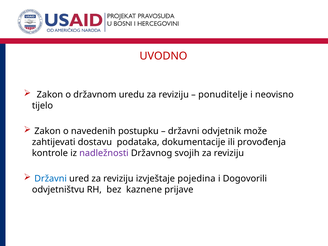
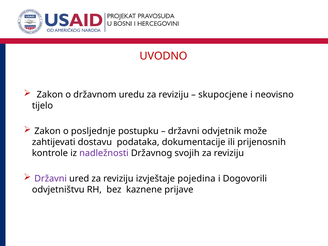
ponuditelje: ponuditelje -> skupocjene (223, 95)
navedenih: navedenih -> posljednje (93, 131)
provođenja: provođenja -> prijenosnih (262, 142)
Državni colour: blue -> purple (51, 179)
